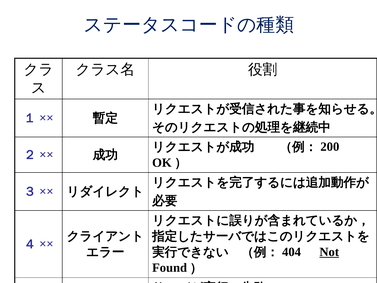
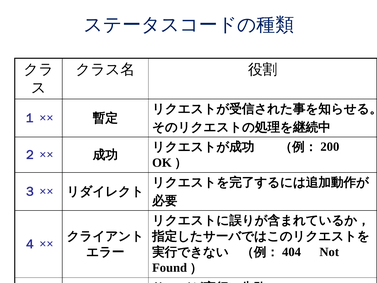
Not underline: present -> none (329, 252)
